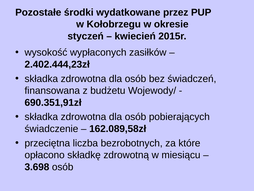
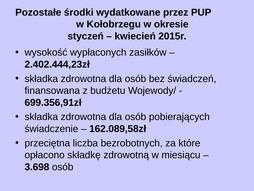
690.351,91zł: 690.351,91zł -> 699.356,91zł (53, 102)
